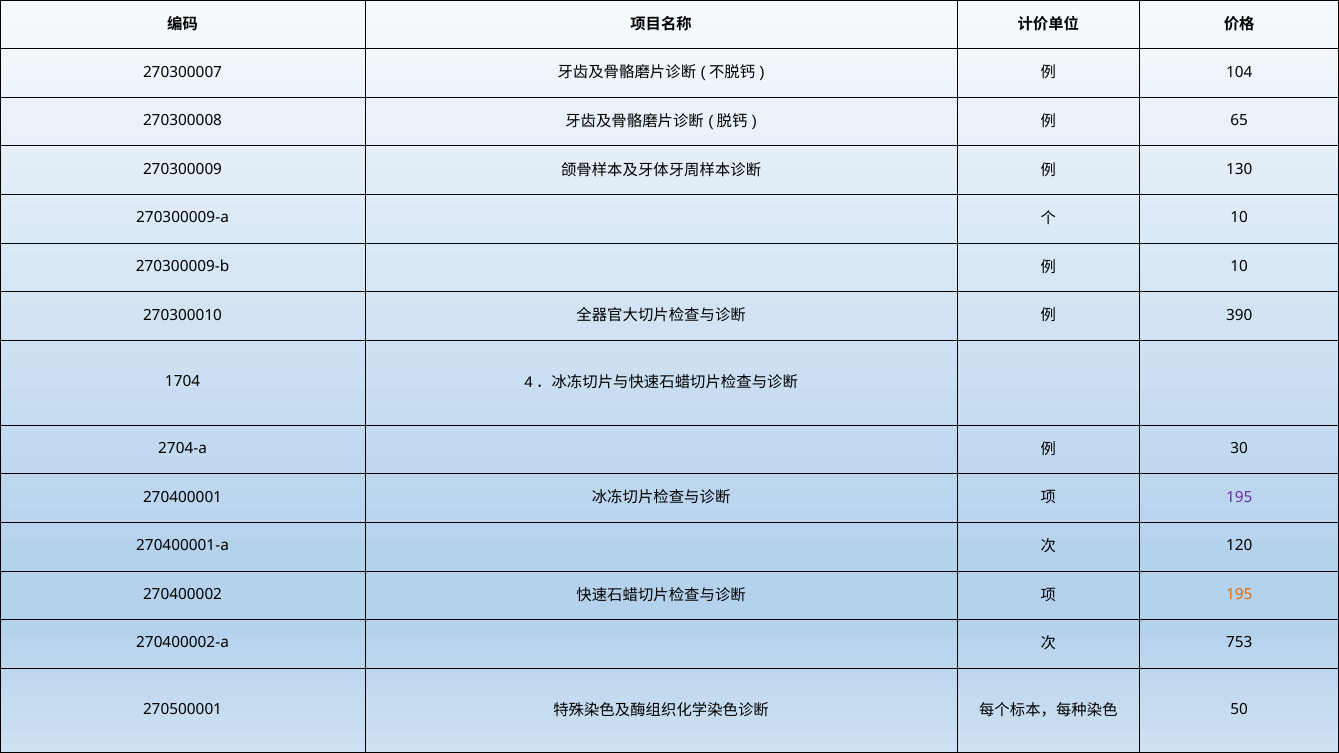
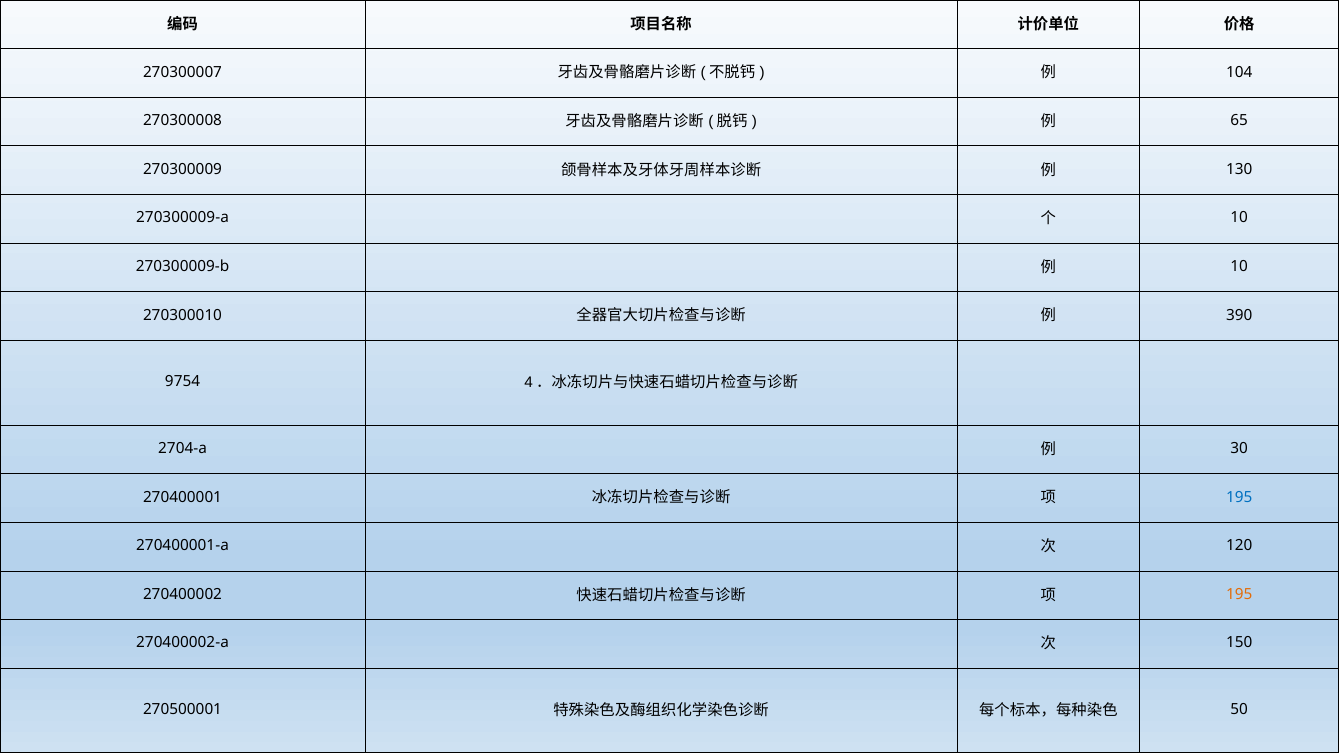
1704: 1704 -> 9754 (183, 382)
195 colour: purple -> blue (1239, 497)
753: 753 -> 150 (1239, 643)
